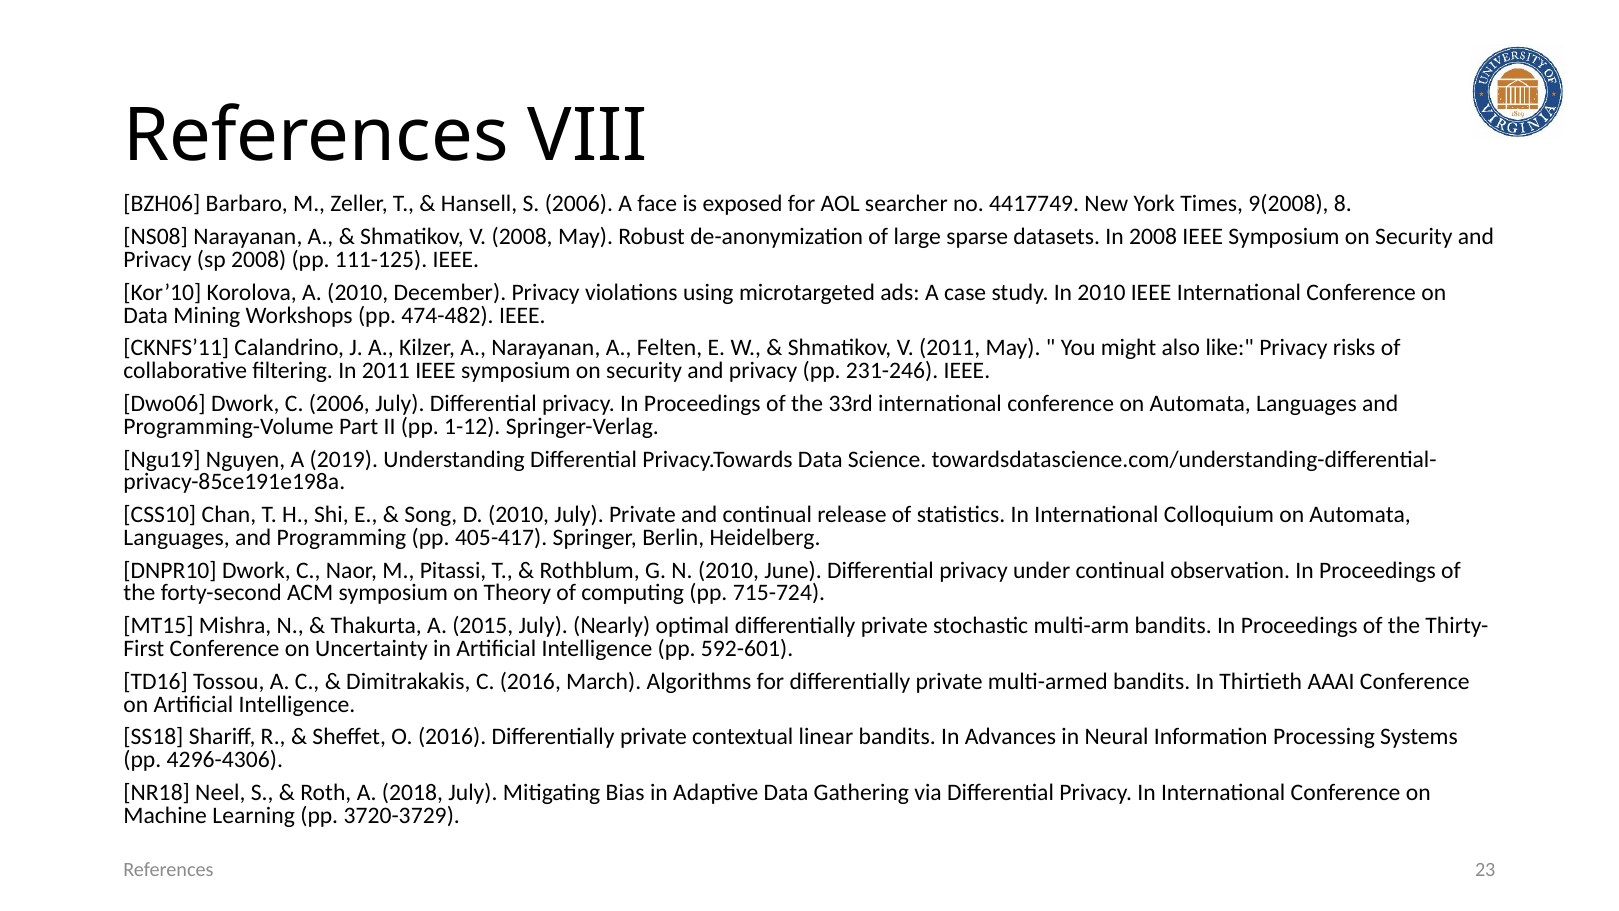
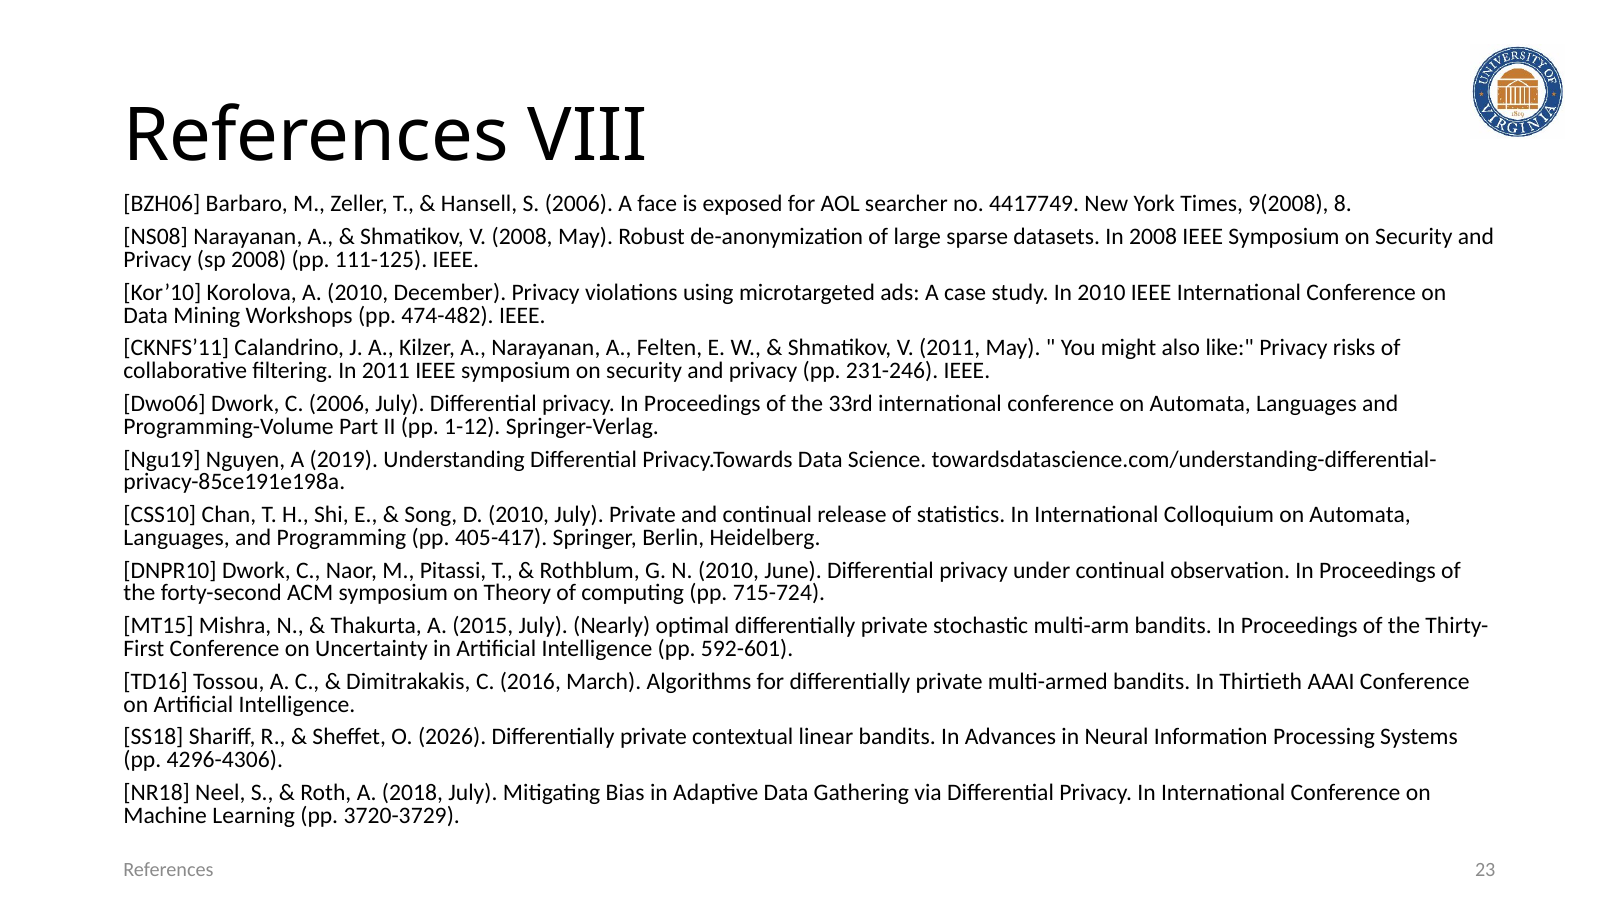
O 2016: 2016 -> 2026 (452, 737)
